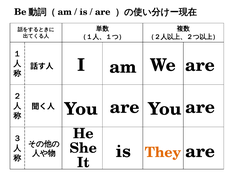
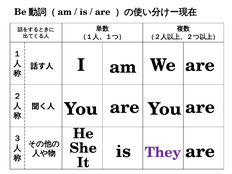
They colour: orange -> purple (163, 152)
